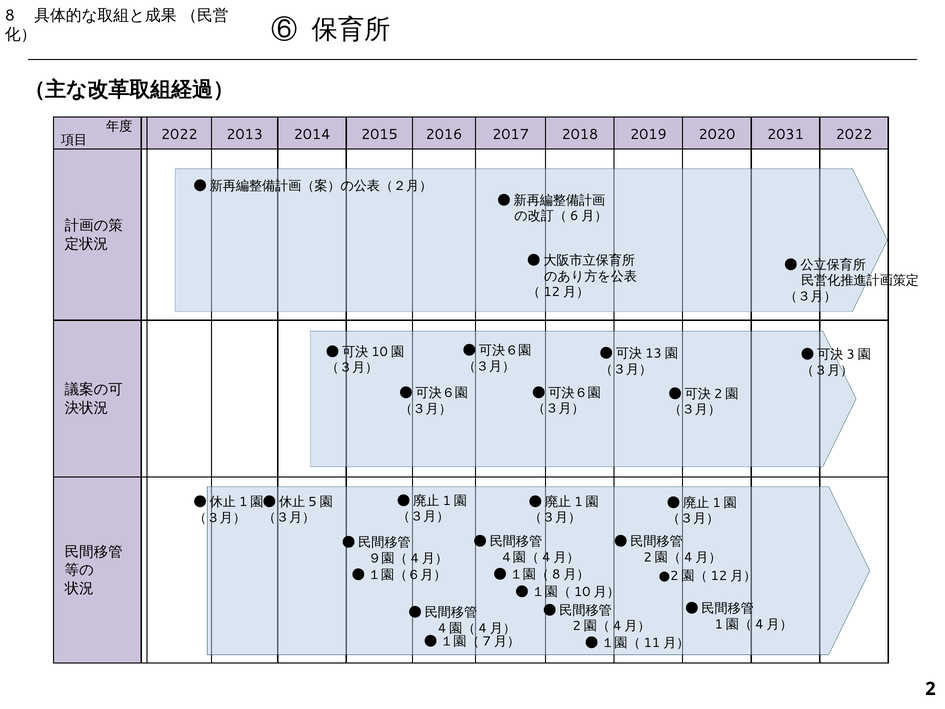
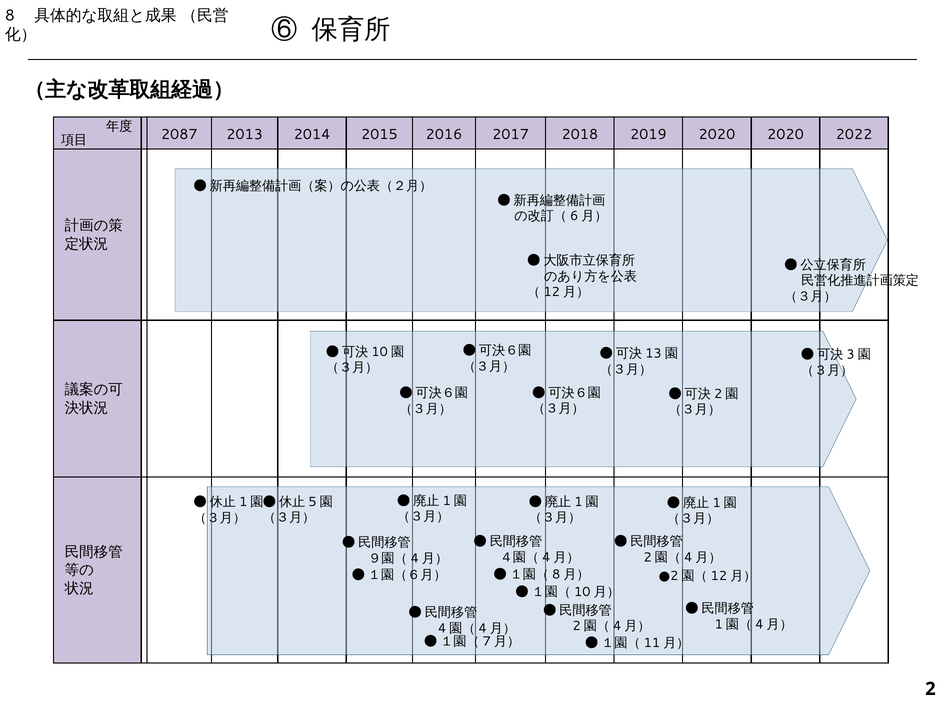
2022: 2022 -> 2087 (179, 134)
2020 2031: 2031 -> 2020 (785, 134)
